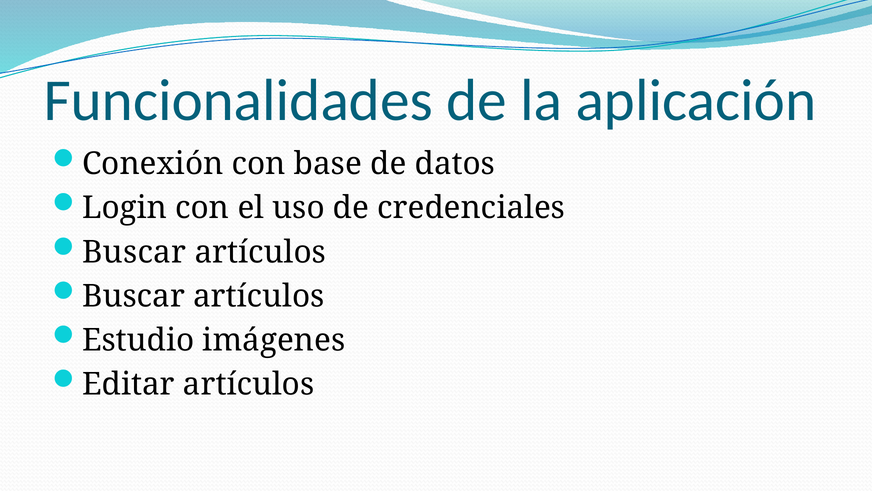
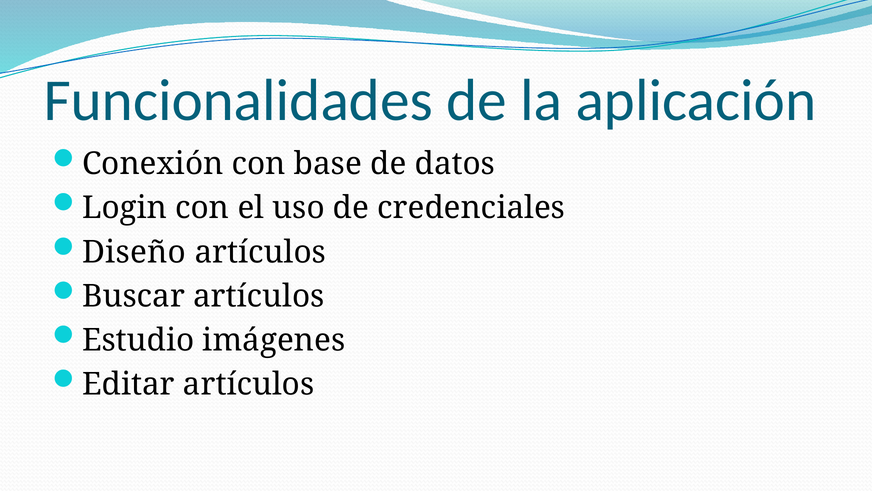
Buscar: Buscar -> Diseño (134, 252)
